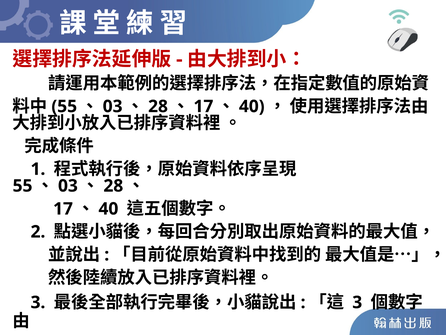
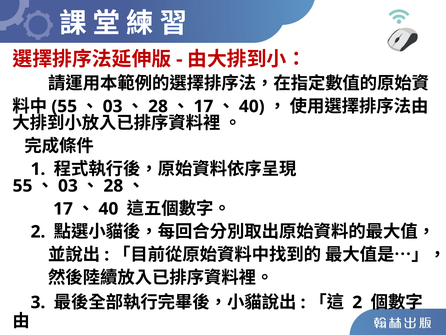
3: 3 -> 2 (357, 302)
